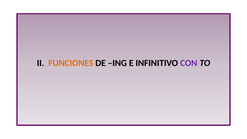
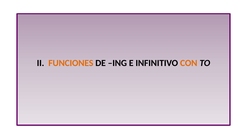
CON colour: purple -> orange (189, 63)
